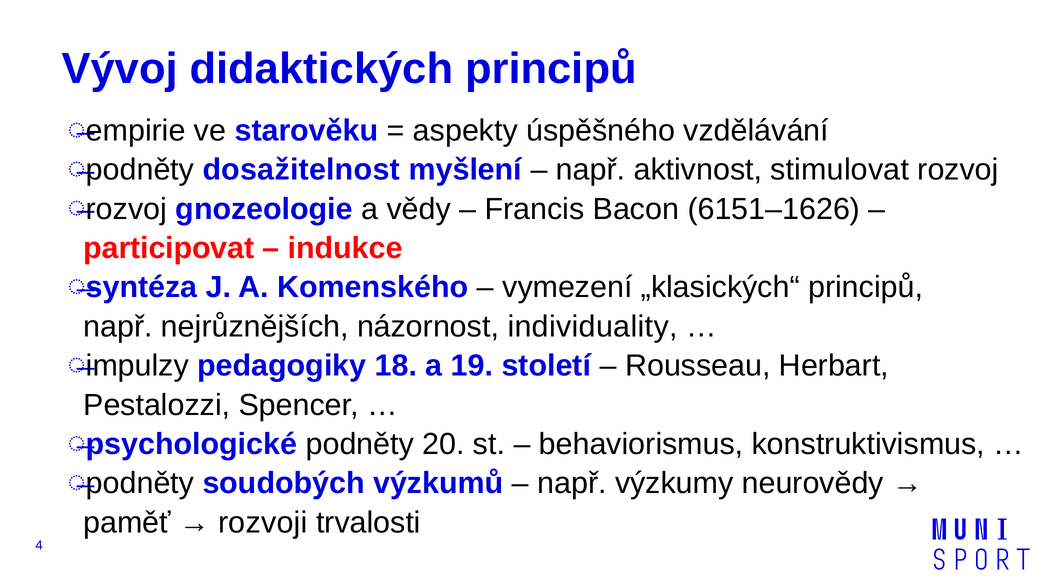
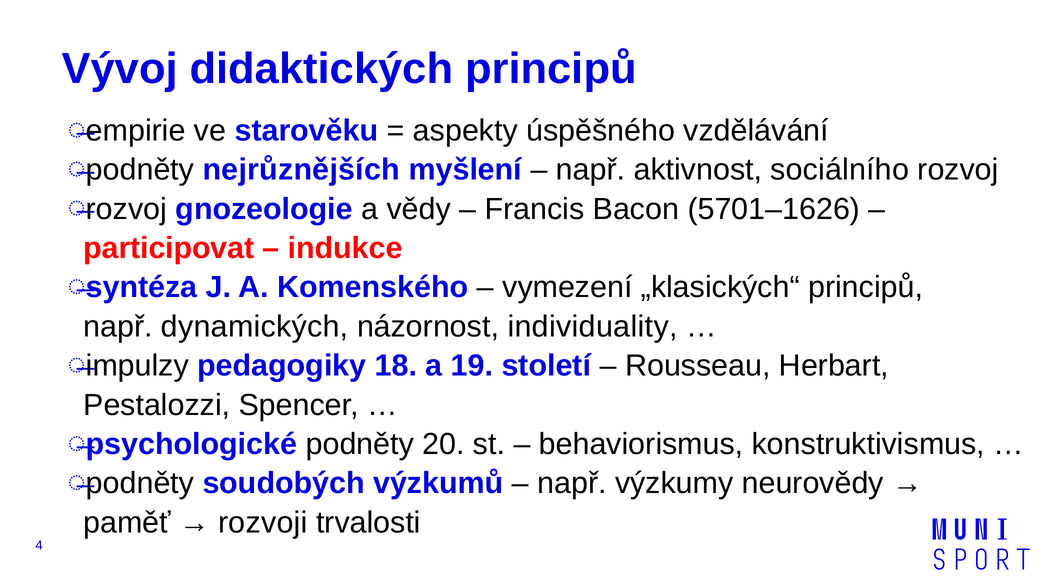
dosažitelnost: dosažitelnost -> nejrůznějších (301, 170)
stimulovat: stimulovat -> sociálního (840, 170)
6151–1626: 6151–1626 -> 5701–1626 (774, 209)
nejrůznějších: nejrůznějších -> dynamických (255, 327)
